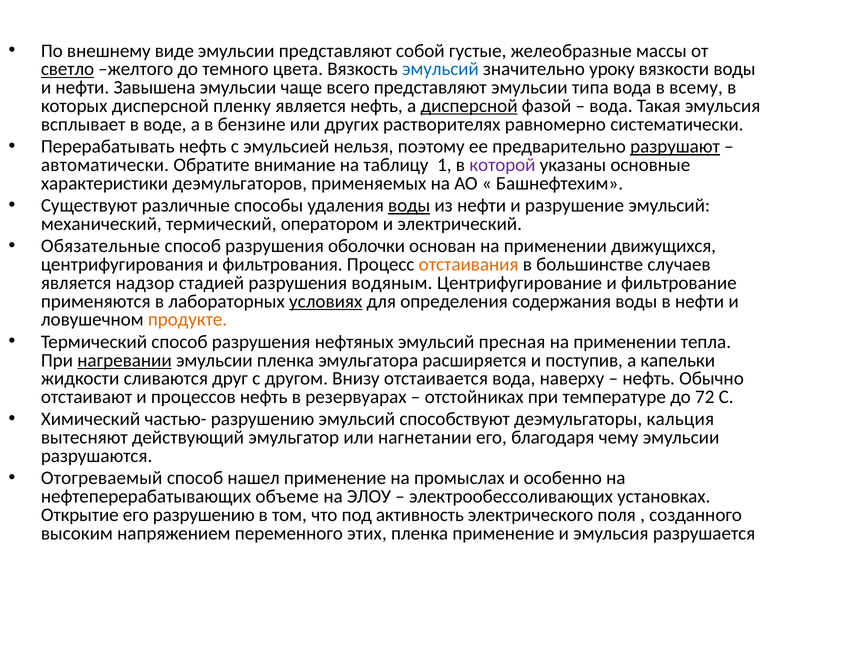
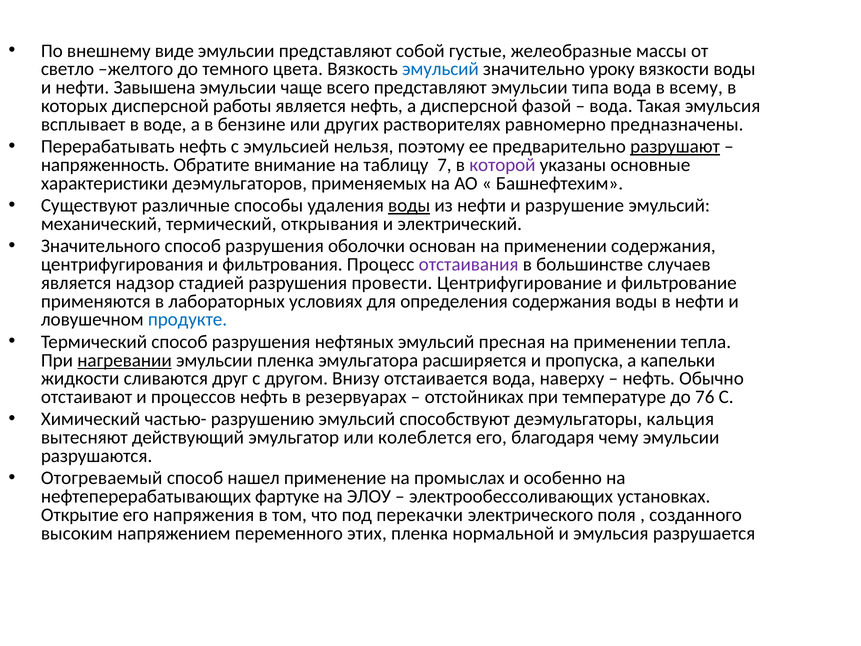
светло underline: present -> none (68, 69)
пленку: пленку -> работы (242, 106)
дисперсной underline: present -> none (469, 106)
систематически: систематически -> предназначены (677, 124)
автоматически: автоматически -> напряженность (105, 165)
1: 1 -> 7 (444, 165)
оператором: оператором -> открывания (330, 224)
Обязательные: Обязательные -> Значительного (101, 246)
применении движущихся: движущихся -> содержания (663, 246)
отстаивания colour: orange -> purple (469, 264)
водяным: водяным -> провести (392, 283)
условиях underline: present -> none (326, 301)
продукте colour: orange -> blue (188, 319)
поступив: поступив -> пропуска (584, 360)
72: 72 -> 76 (705, 397)
нагнетании: нагнетании -> колеблется (425, 437)
объеме: объеме -> фартуке (287, 496)
его разрушению: разрушению -> напряжения (204, 515)
активность: активность -> перекачки (420, 515)
пленка применение: применение -> нормальной (503, 533)
